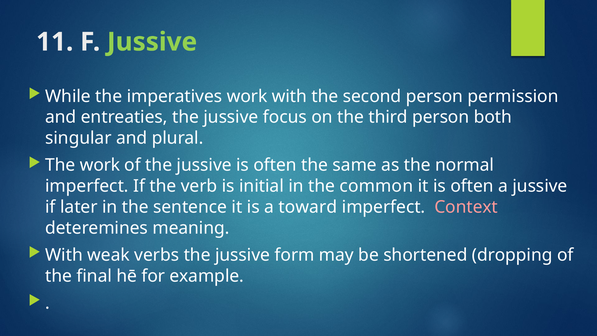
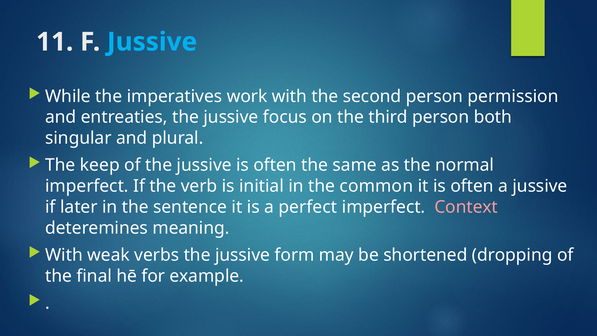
Jussive colour: light green -> light blue (152, 42)
The work: work -> keep (100, 165)
toward: toward -> perfect (308, 207)
